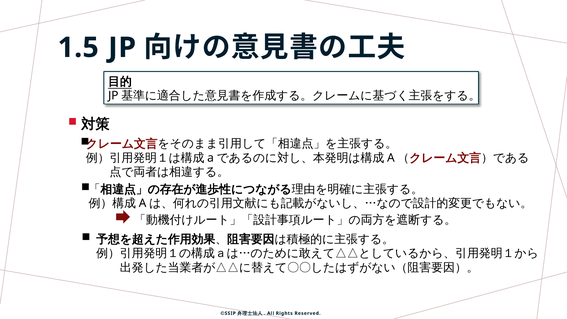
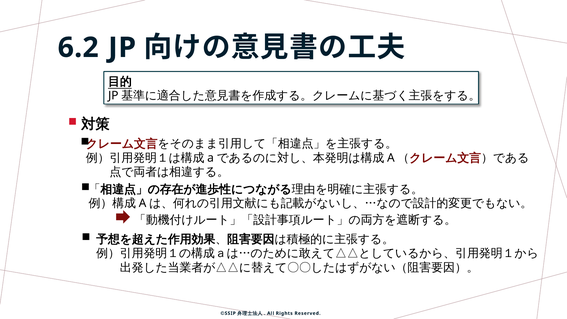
1.5: 1.5 -> 6.2 (78, 48)
